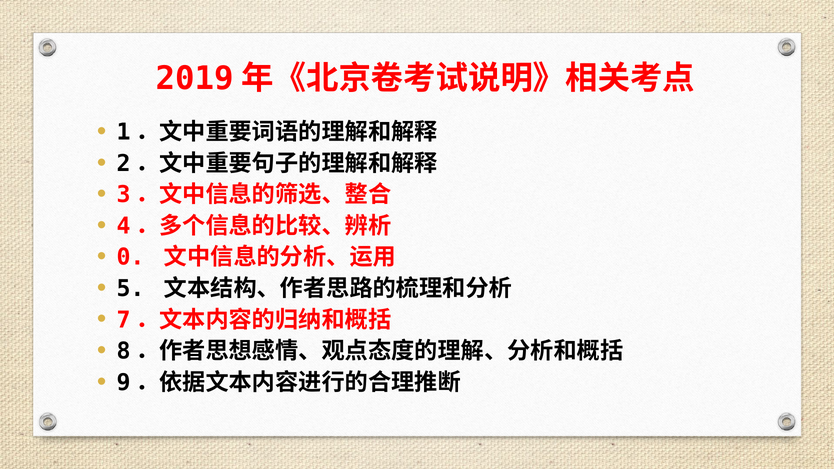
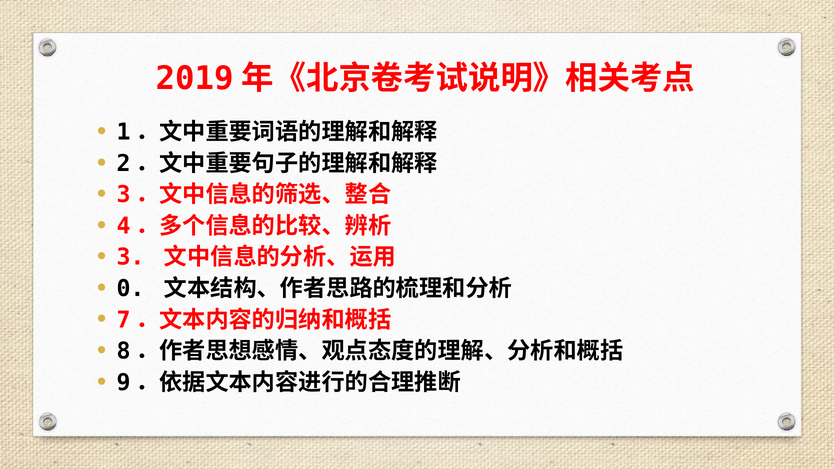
0: 0 -> 3 (130, 257)
5: 5 -> 0 (130, 289)
